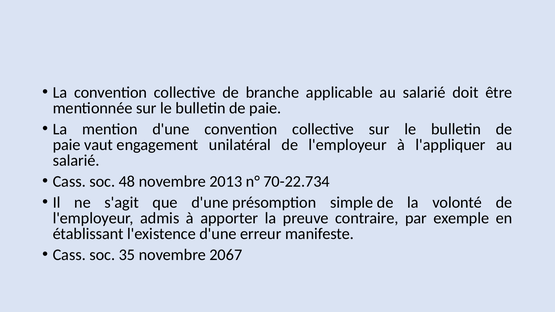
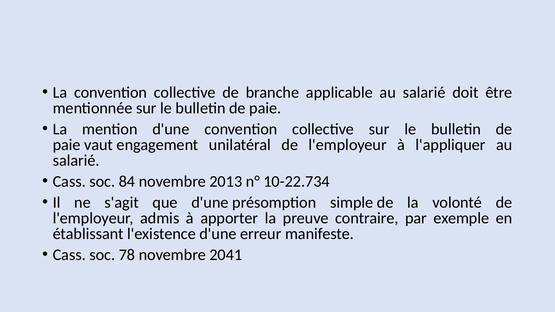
48: 48 -> 84 (127, 182)
70-22.734: 70-22.734 -> 10-22.734 (297, 182)
35: 35 -> 78 (127, 255)
2067: 2067 -> 2041 (226, 255)
